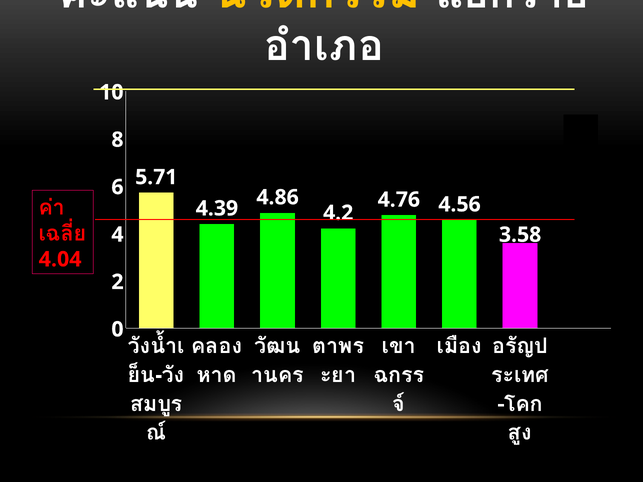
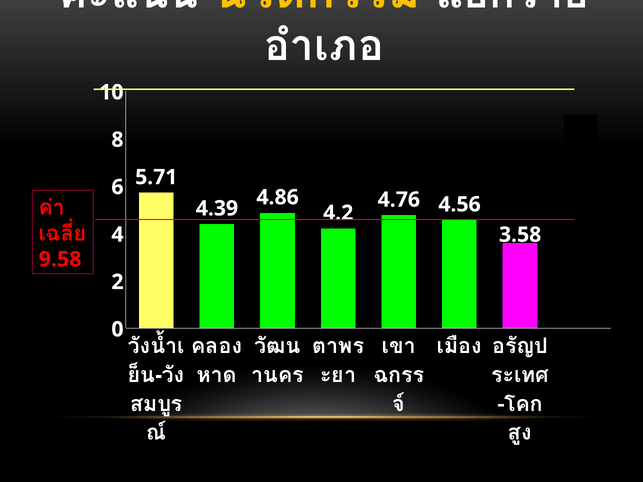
4.04: 4.04 -> 9.58 (60, 259)
